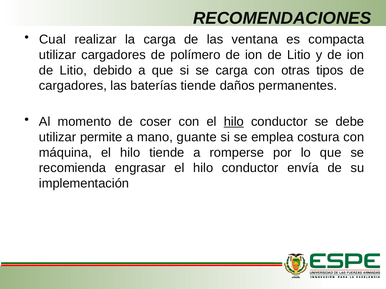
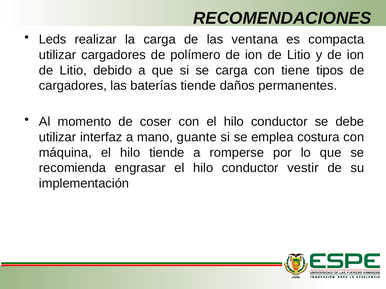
Cual: Cual -> Leds (53, 40)
otras: otras -> tiene (295, 70)
hilo underline: present -> none (234, 122)
permite: permite -> interfaz (101, 137)
envía: envía -> vestir (303, 168)
